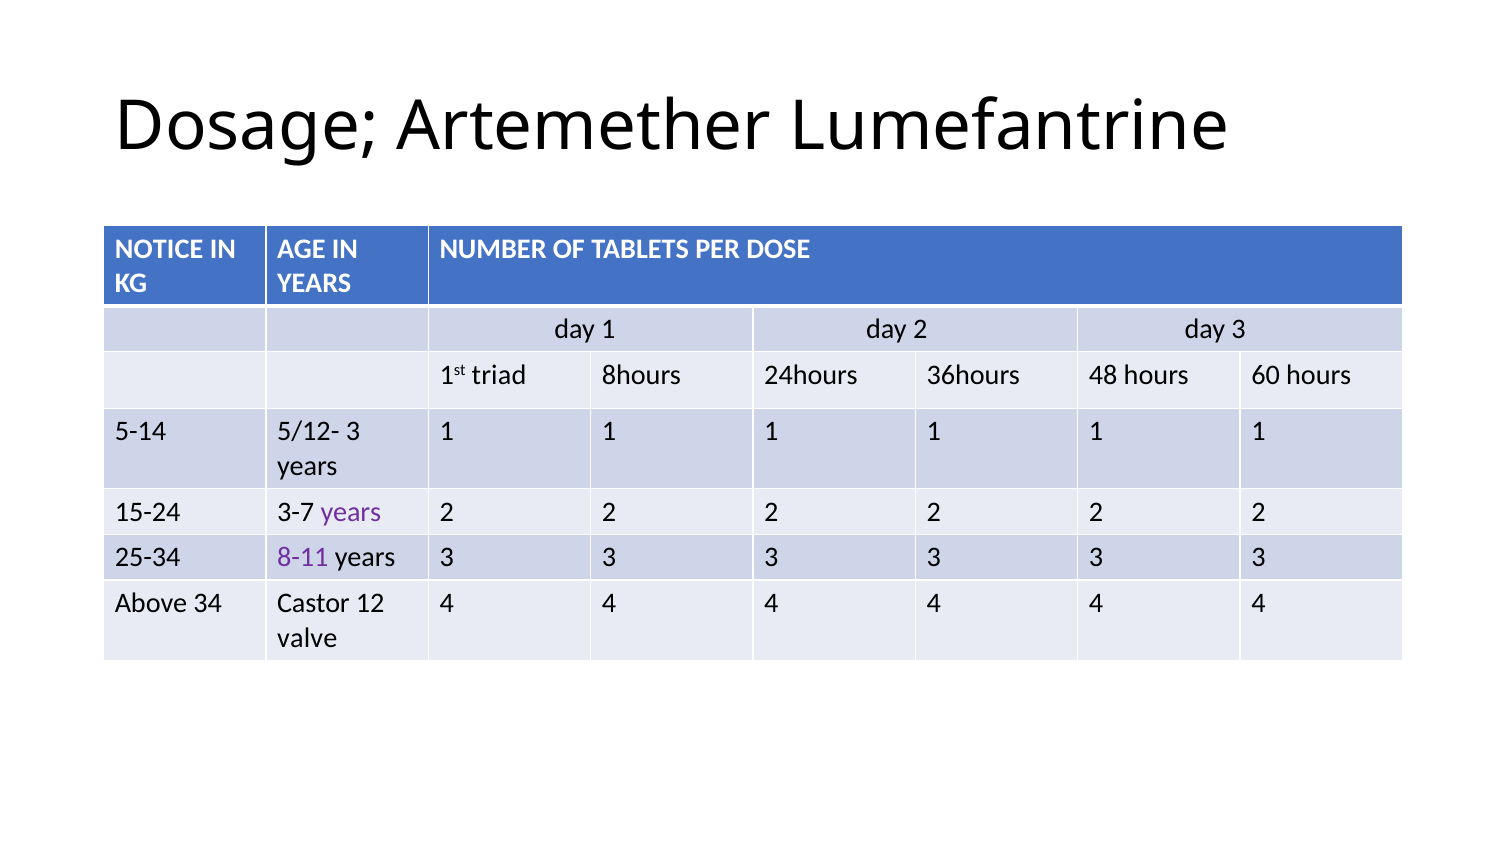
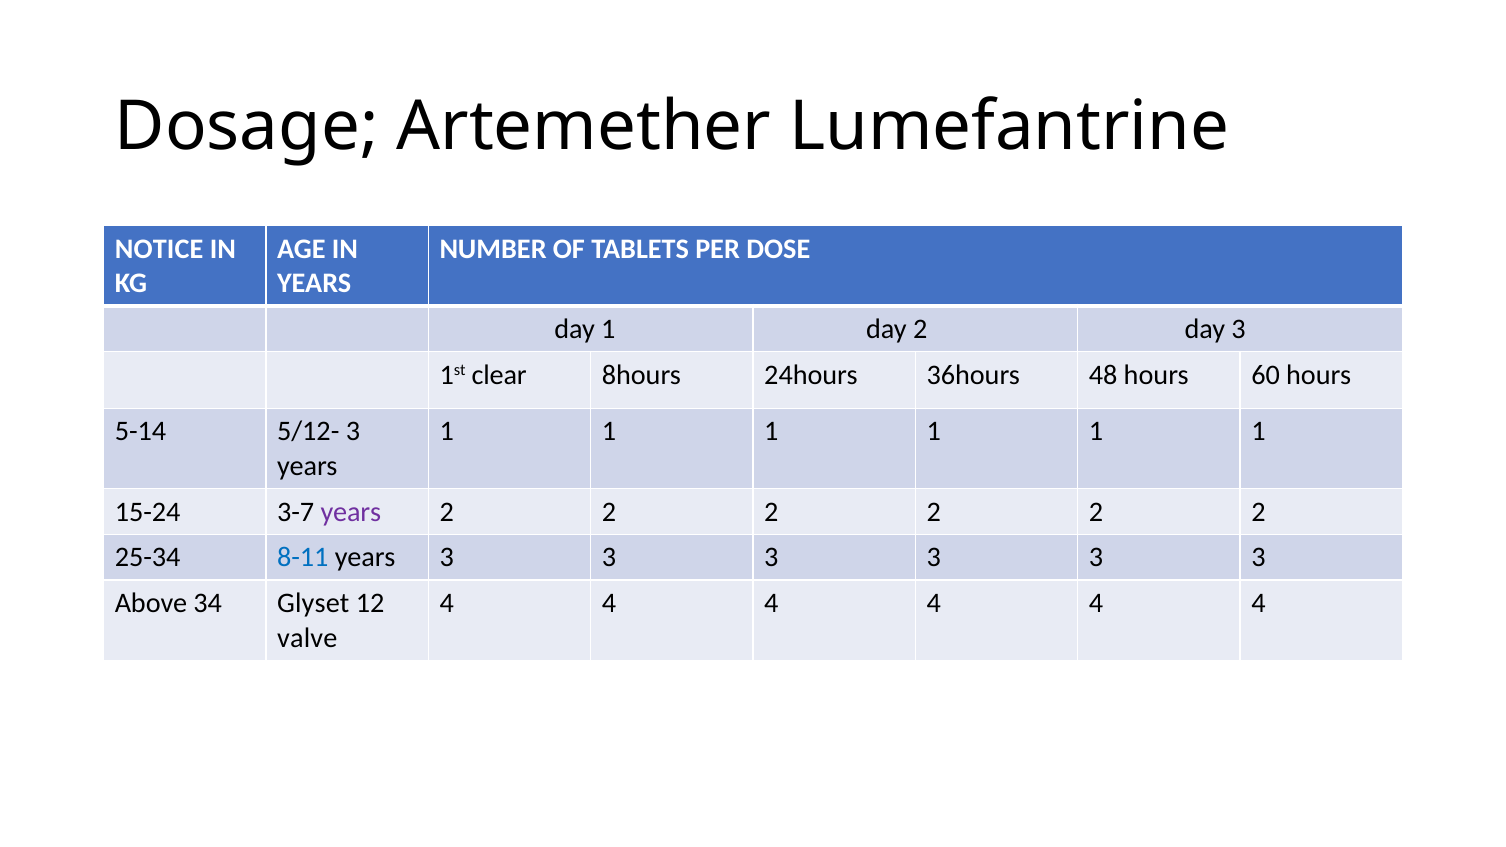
triad: triad -> clear (499, 375)
8-11 colour: purple -> blue (303, 558)
Castor: Castor -> Glyset (313, 603)
